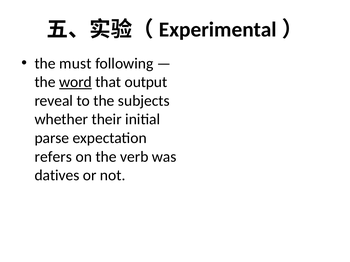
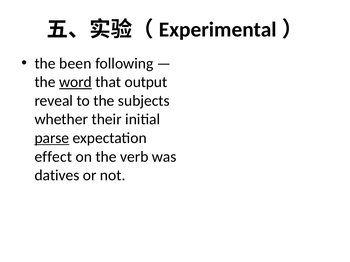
must: must -> been (75, 64)
parse underline: none -> present (52, 138)
refers: refers -> effect (53, 157)
